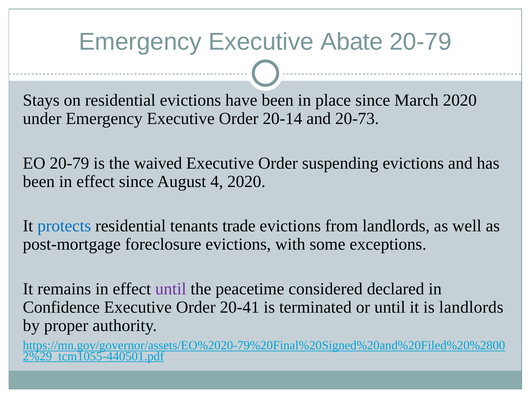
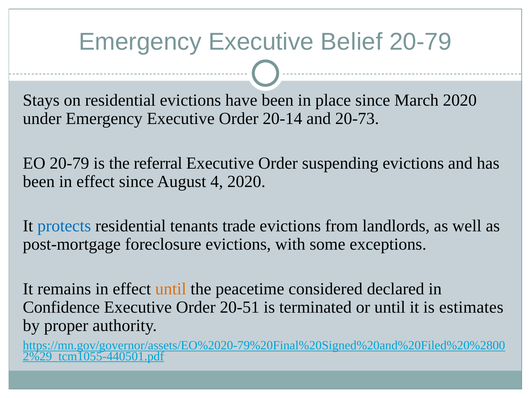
Abate: Abate -> Belief (352, 42)
waived: waived -> referral (158, 163)
until colour: purple -> orange (171, 289)
20-41: 20-41 -> 20-51 (240, 307)
is landlords: landlords -> estimates (471, 307)
